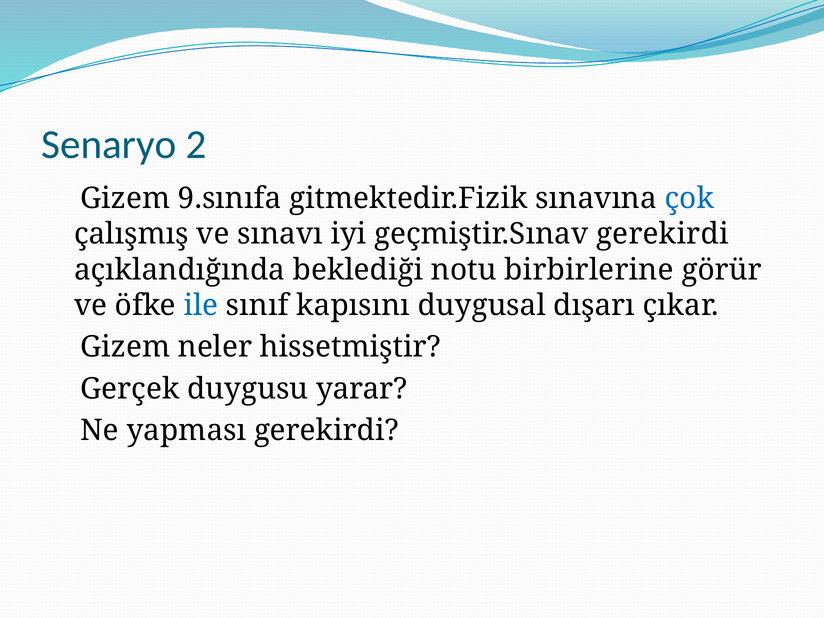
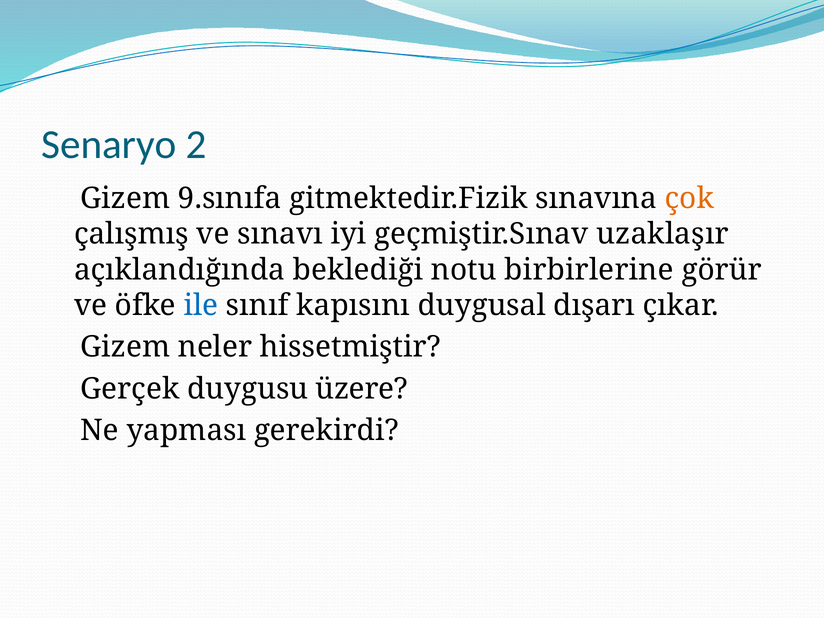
çok colour: blue -> orange (689, 198)
geçmiştir.Sınav gerekirdi: gerekirdi -> uzaklaşır (662, 234)
yarar: yarar -> üzere (362, 389)
